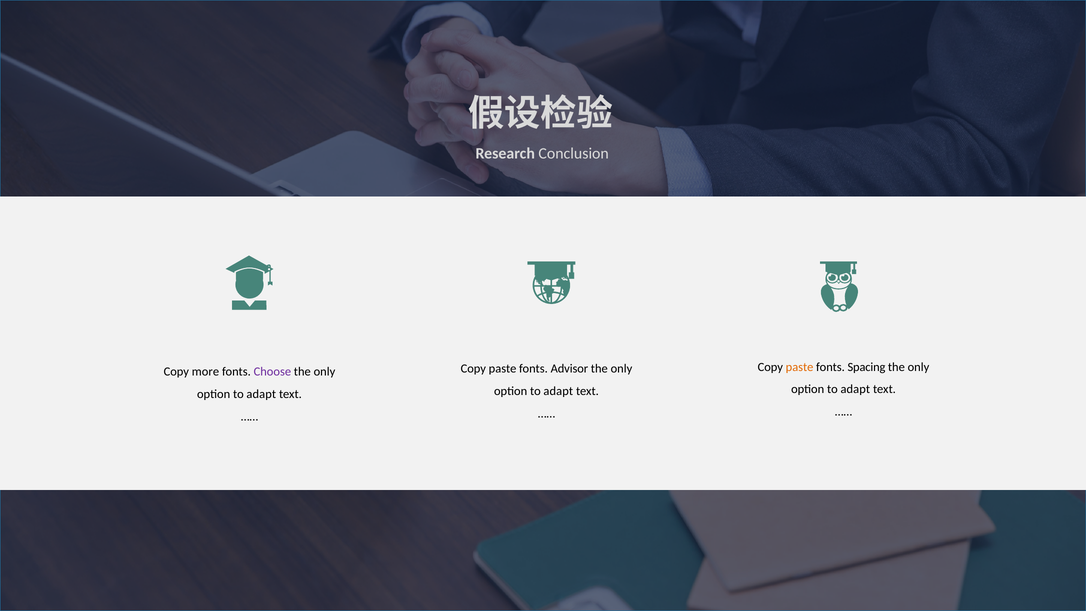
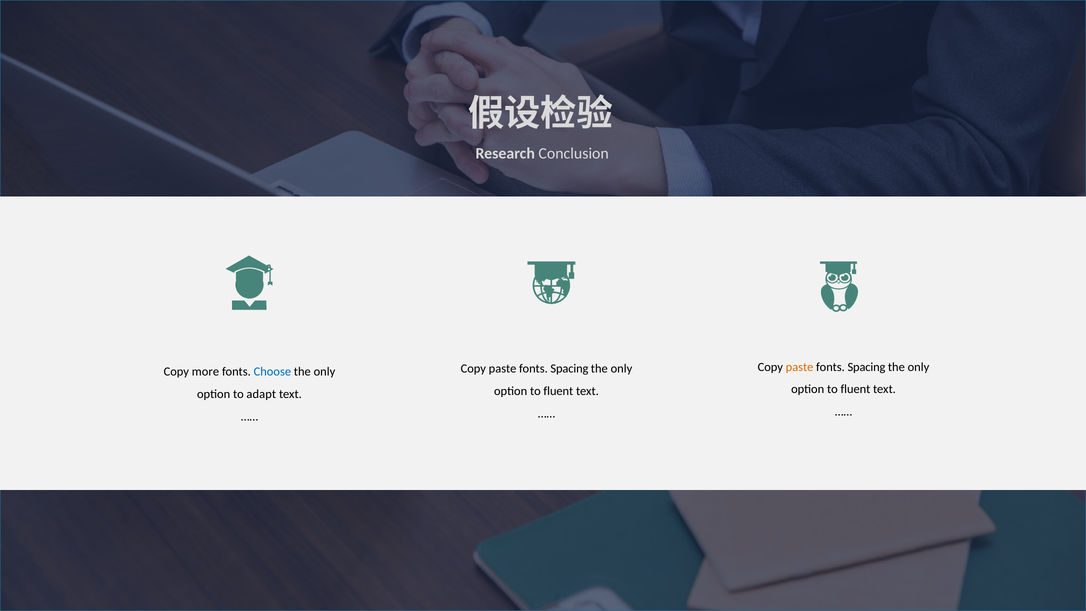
Advisor: Advisor -> Spacing (569, 368)
Choose colour: purple -> blue (272, 372)
adapt: adapt -> fluent (855, 389)
adapt: adapt -> fluent (558, 391)
